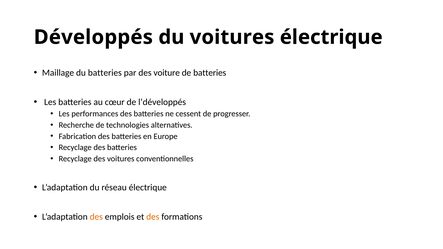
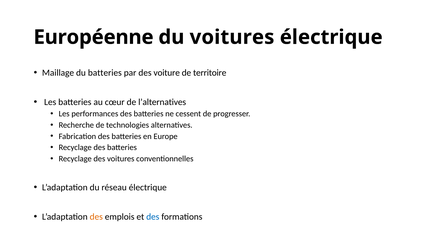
Développés: Développés -> Européenne (94, 37)
de batteries: batteries -> territoire (210, 73)
l’développés: l’développés -> l’alternatives (162, 102)
des colour: orange -> blue (153, 217)
